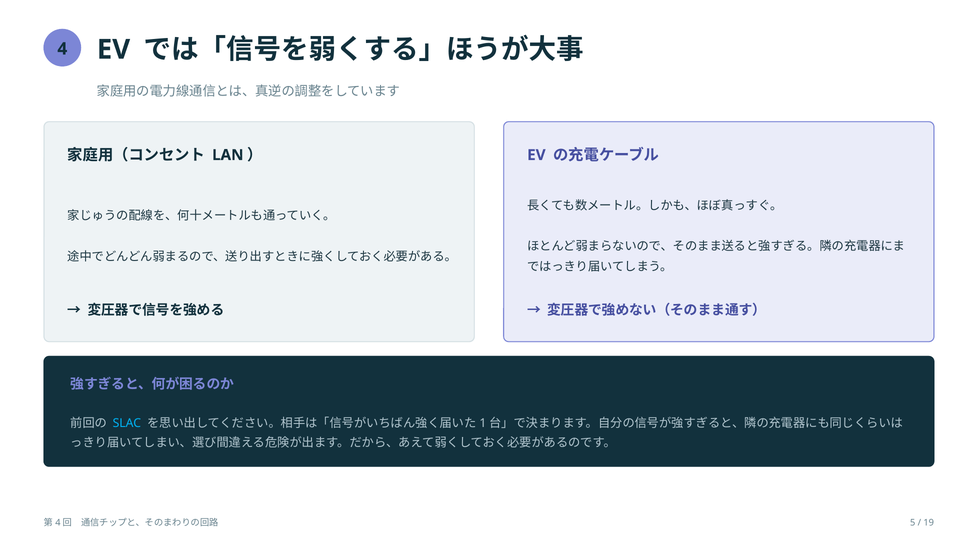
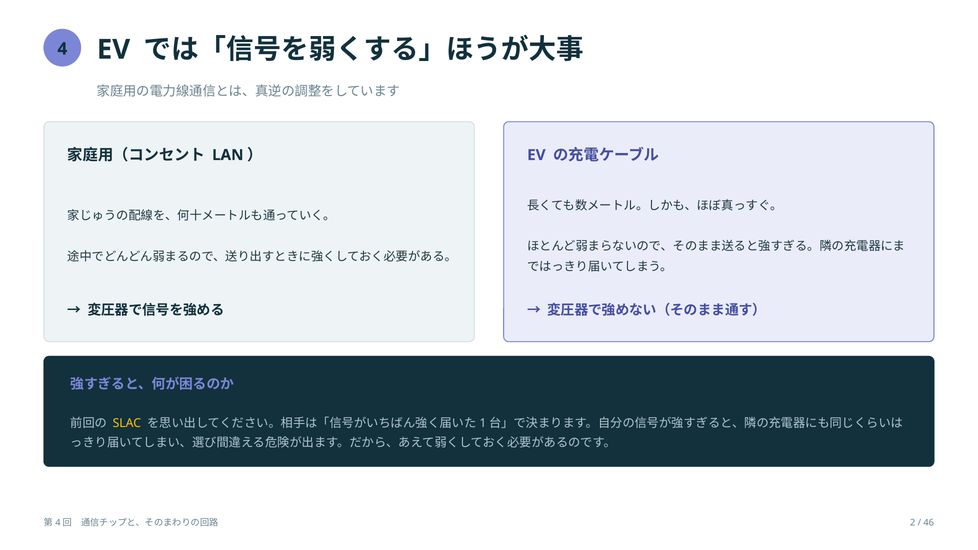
SLAC colour: light blue -> yellow (127, 423)
5: 5 -> 2 (913, 523)
19: 19 -> 46 (929, 523)
